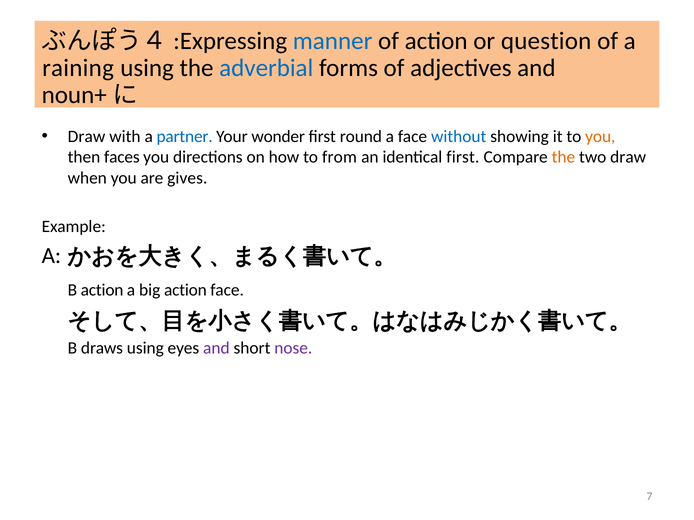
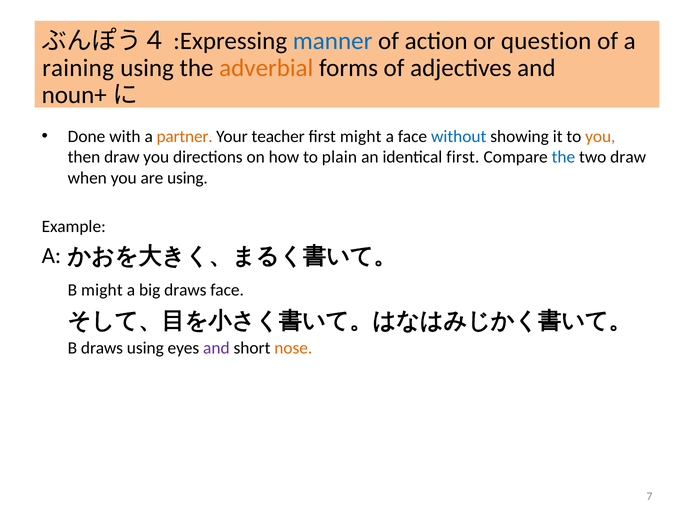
adverbial colour: blue -> orange (266, 68)
Draw: Draw -> Done (87, 137)
partner colour: blue -> orange (185, 137)
wonder: wonder -> teacher (278, 137)
first round: round -> might (361, 137)
then faces: faces -> draw (122, 157)
from: from -> plain (339, 157)
the colour: orange -> blue (563, 157)
are gives: gives -> using (187, 178)
B action: action -> might (102, 290)
big action: action -> draws (185, 290)
nose colour: purple -> orange (293, 348)
